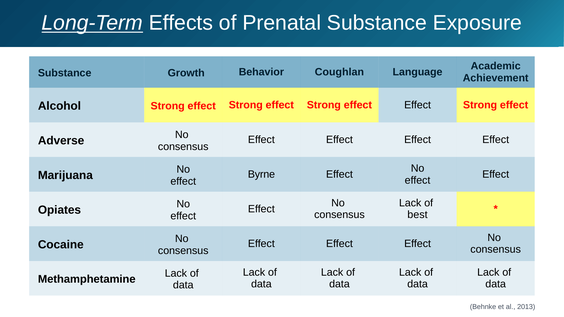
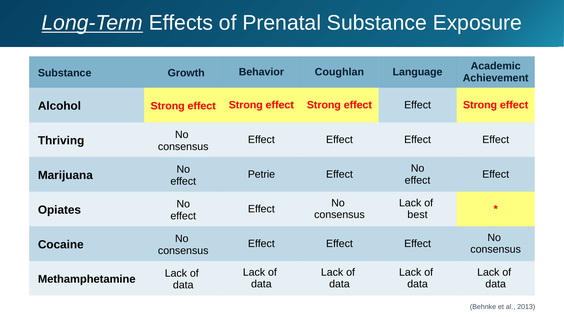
Adverse: Adverse -> Thriving (61, 141)
Byrne: Byrne -> Petrie (261, 174)
